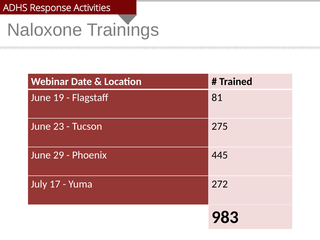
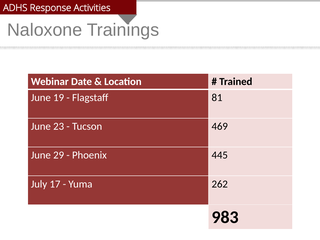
275: 275 -> 469 (220, 126)
272: 272 -> 262 (220, 184)
